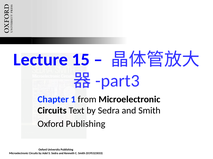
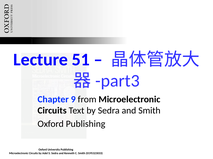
15: 15 -> 51 (81, 60)
1: 1 -> 9 (73, 100)
